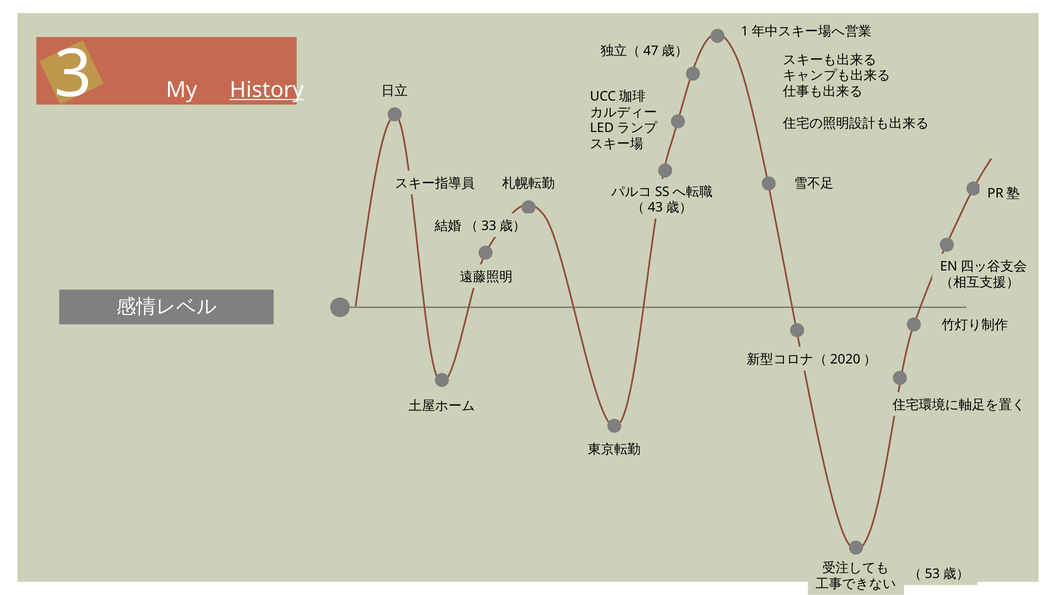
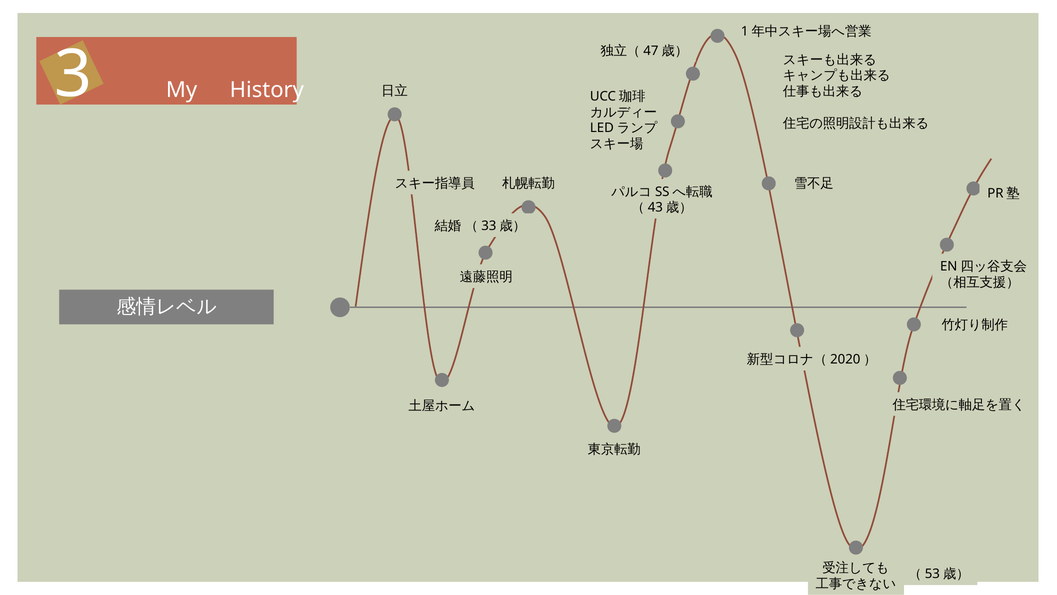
History underline: present -> none (267, 90)
